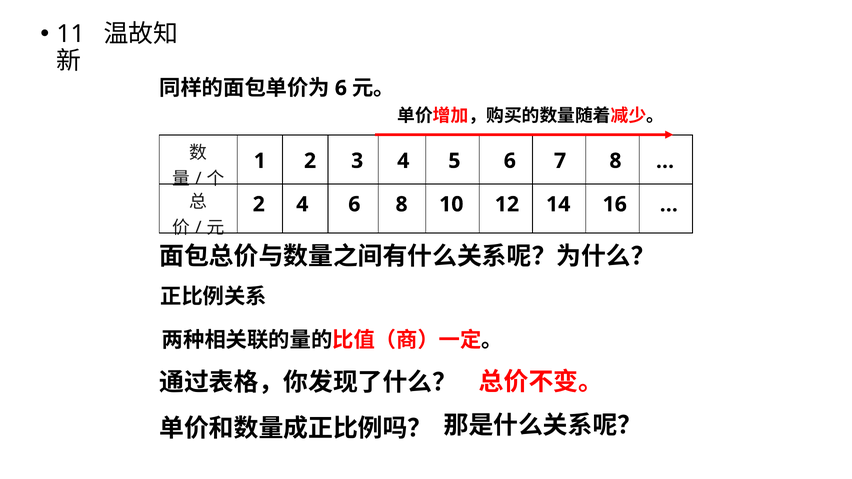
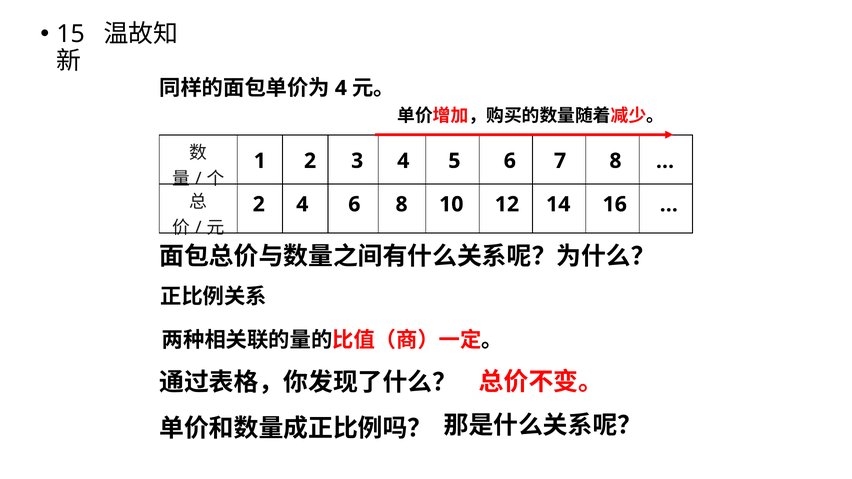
11: 11 -> 15 (71, 34)
6: 6 -> 4 (341, 88)
